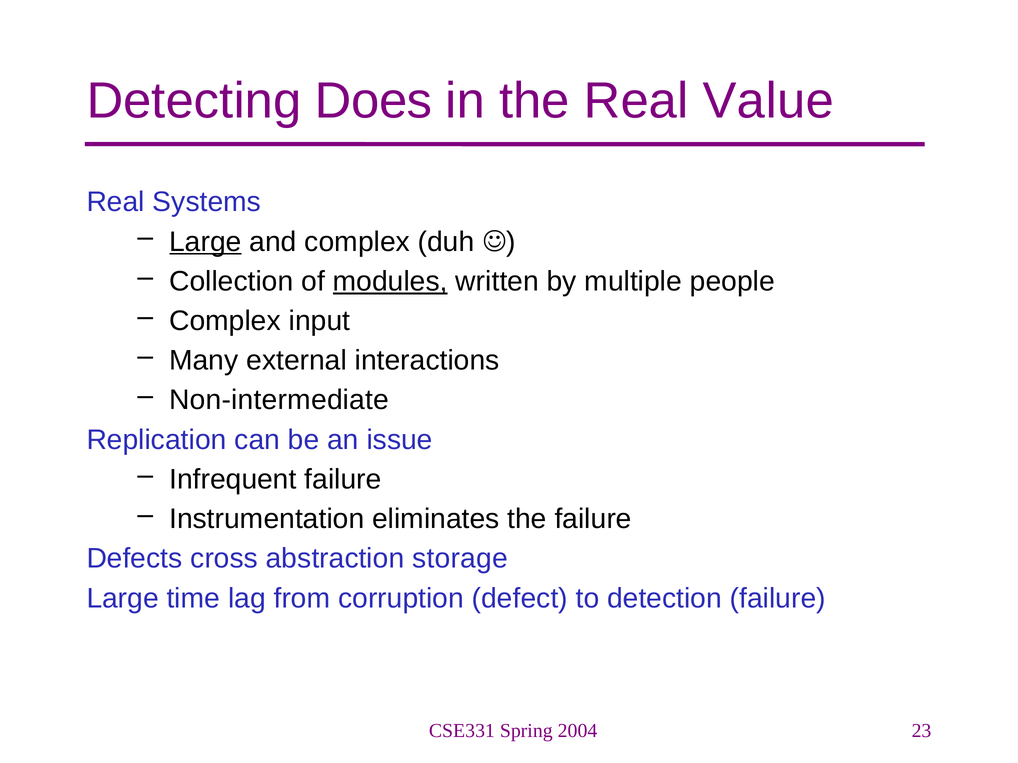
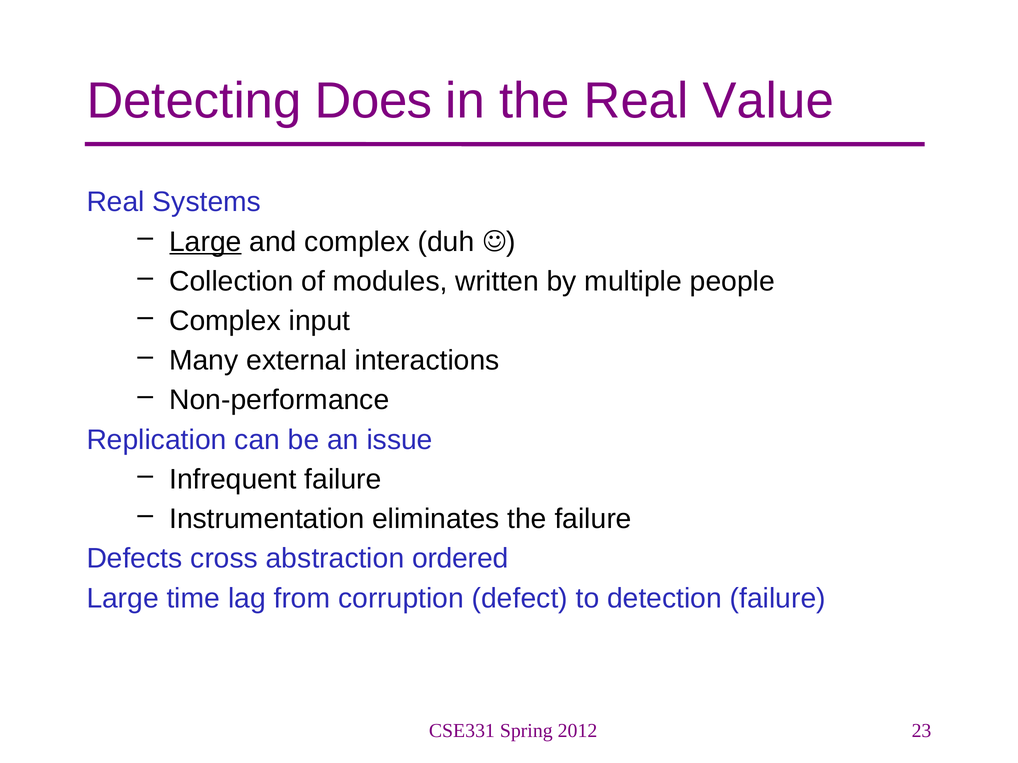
modules underline: present -> none (390, 282)
Non-intermediate: Non-intermediate -> Non-performance (279, 400)
storage: storage -> ordered (460, 559)
2004: 2004 -> 2012 (577, 731)
